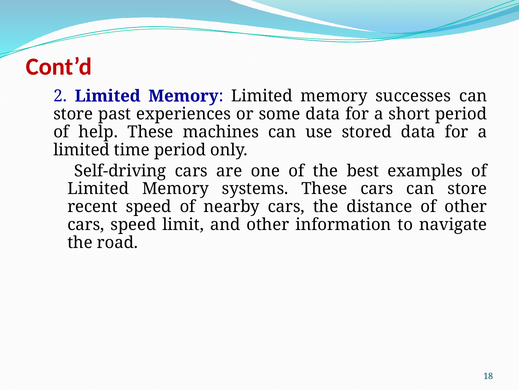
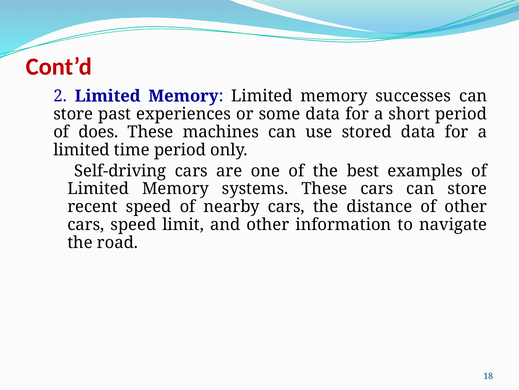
help: help -> does (98, 132)
